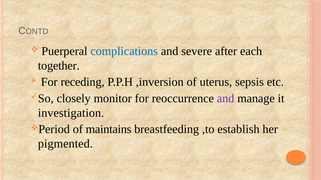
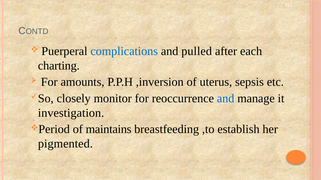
severe: severe -> pulled (197, 51)
together: together -> charting (59, 66)
receding: receding -> amounts (83, 82)
and colour: purple -> blue (226, 99)
